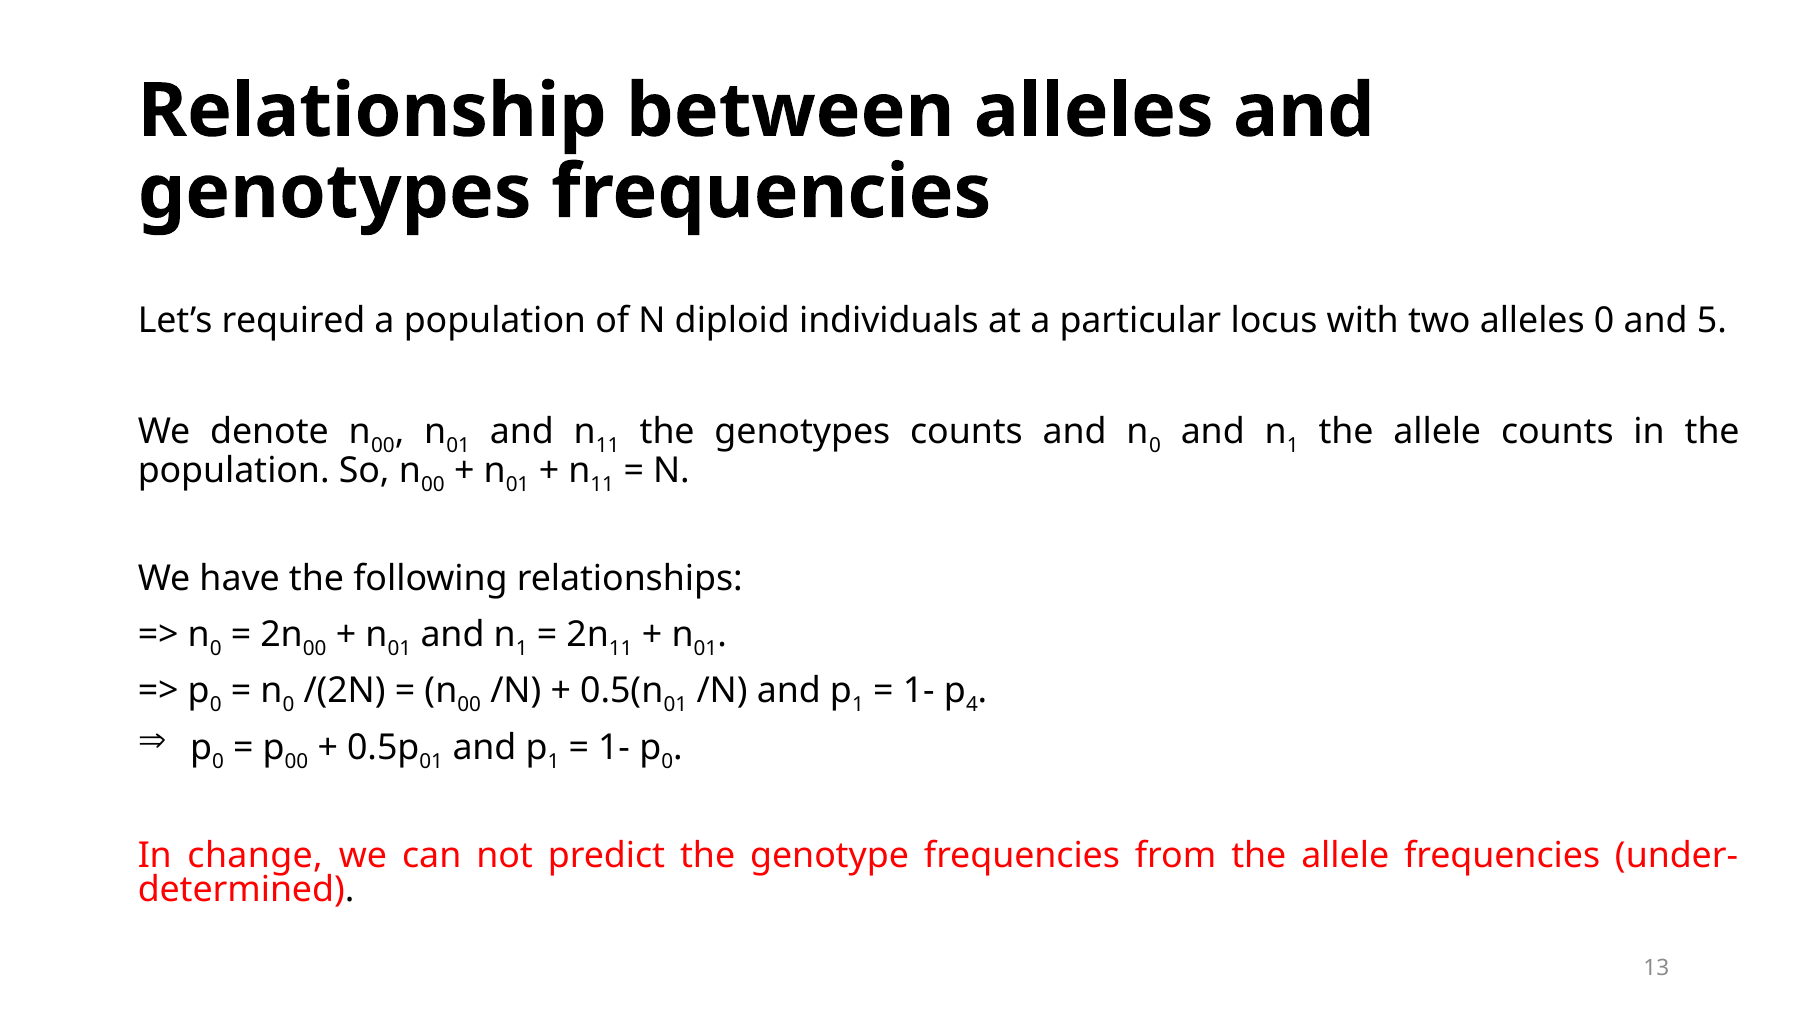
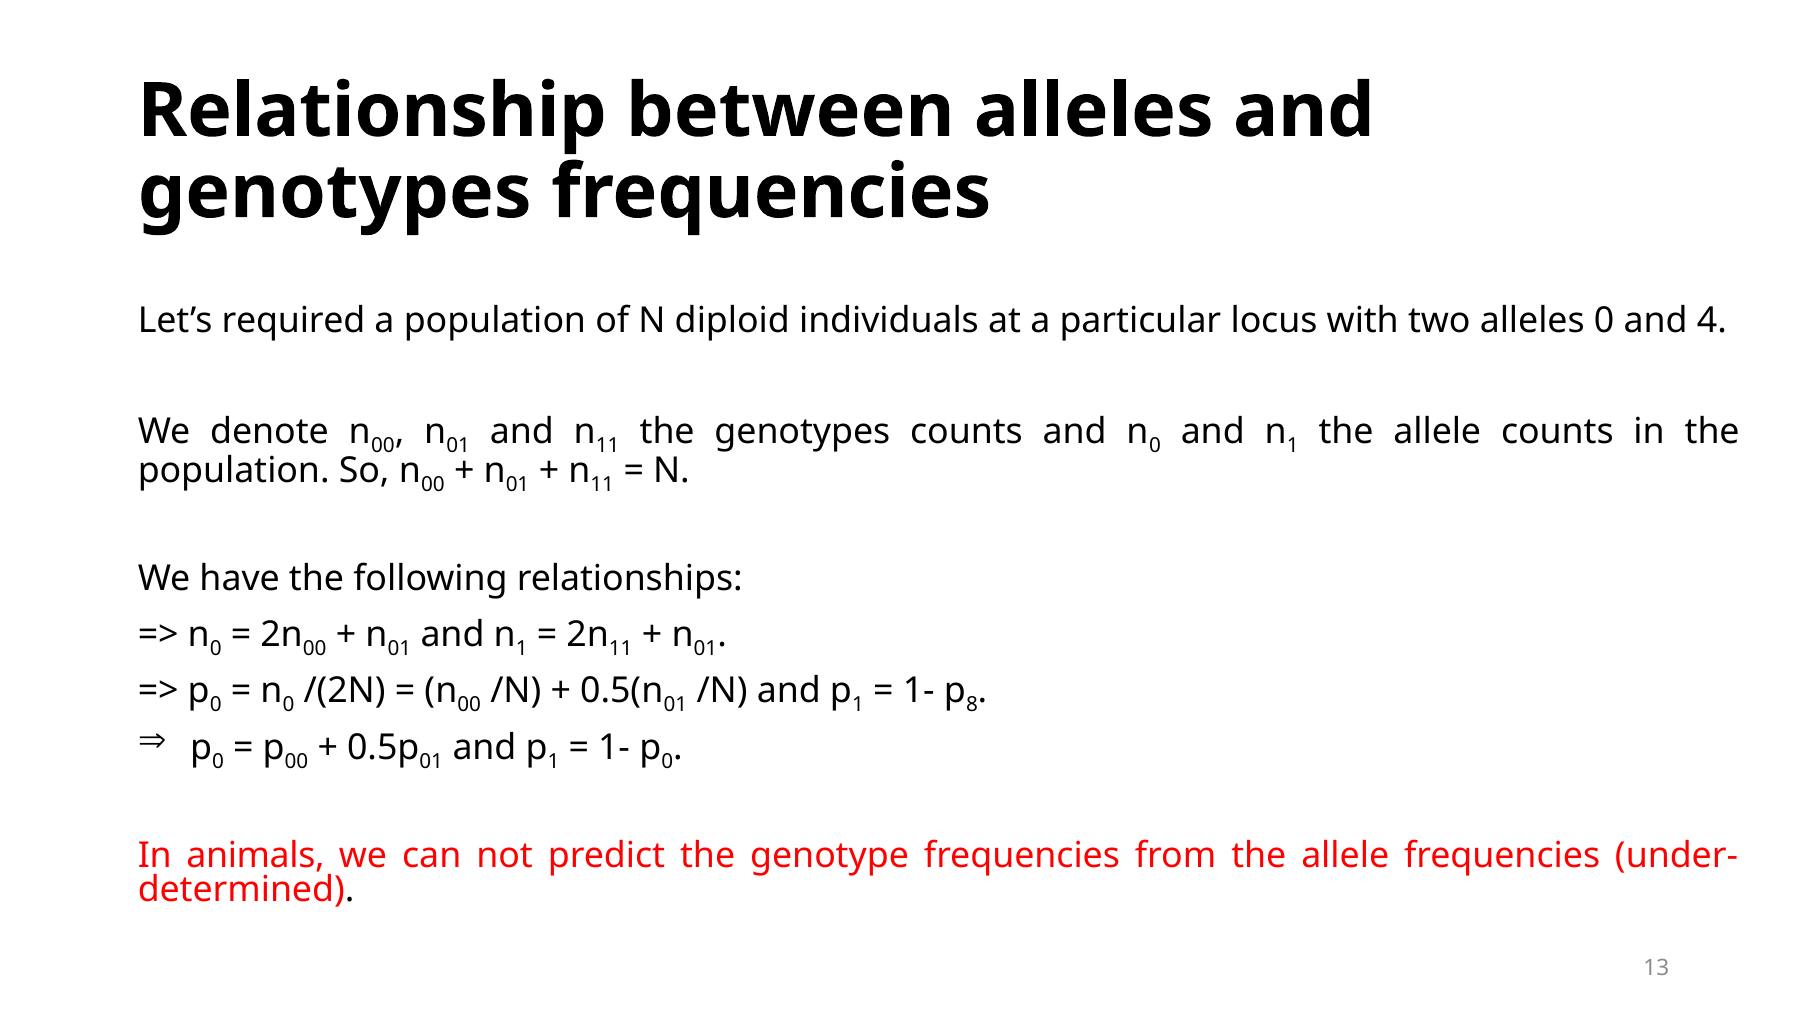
5: 5 -> 4 (1712, 321)
4: 4 -> 8 (972, 705)
change: change -> animals (255, 856)
